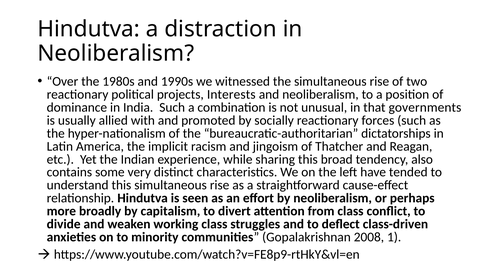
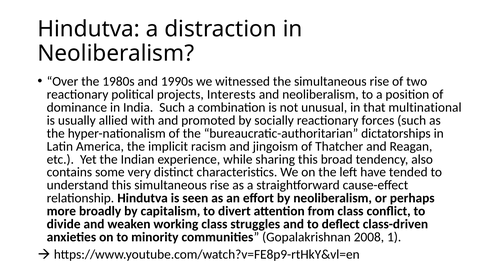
governments: governments -> multinational (425, 107)
